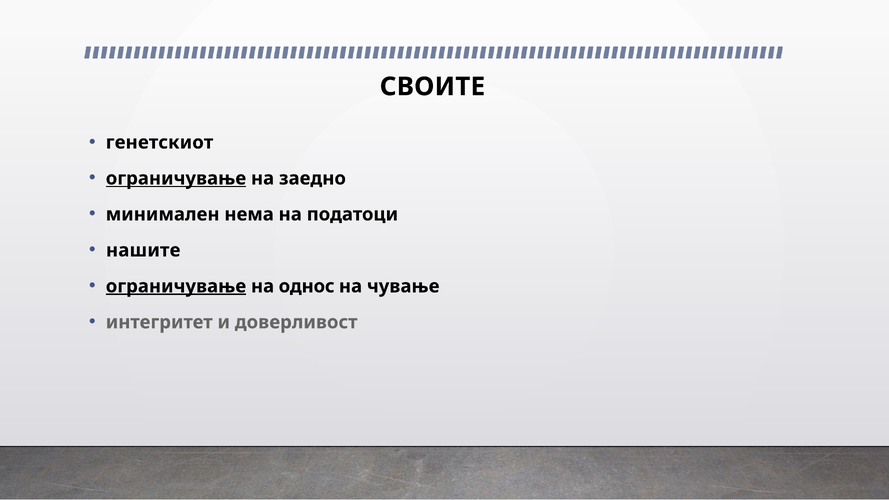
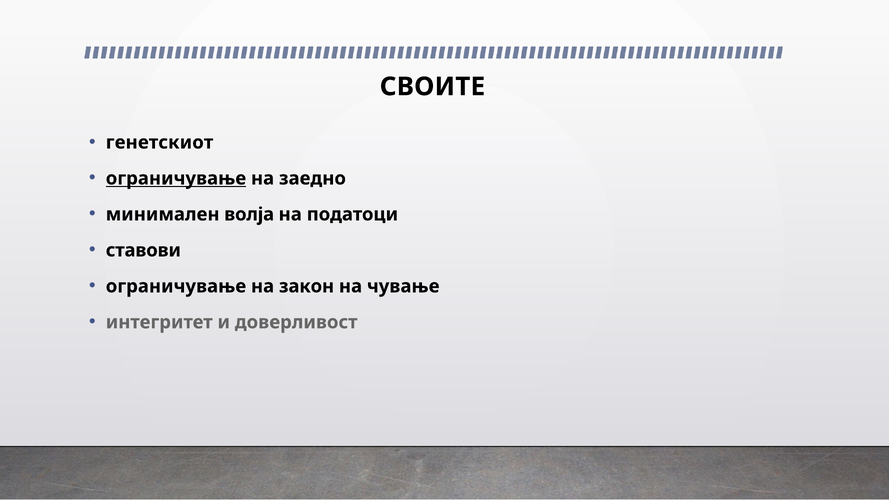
нема: нема -> волја (249, 214)
нашите: нашите -> ставови (143, 250)
ограничување underline: present -> none (176, 286)
однос: однос -> закон (307, 286)
